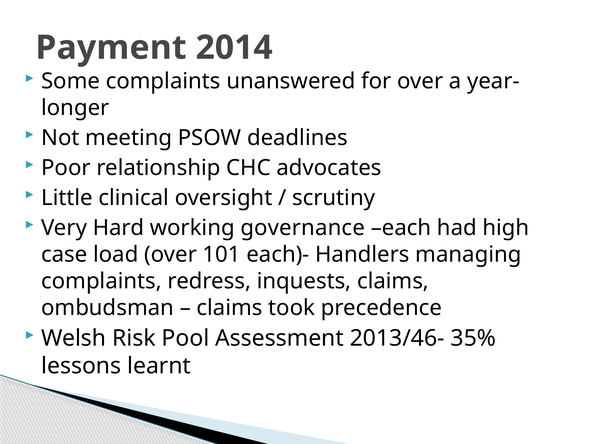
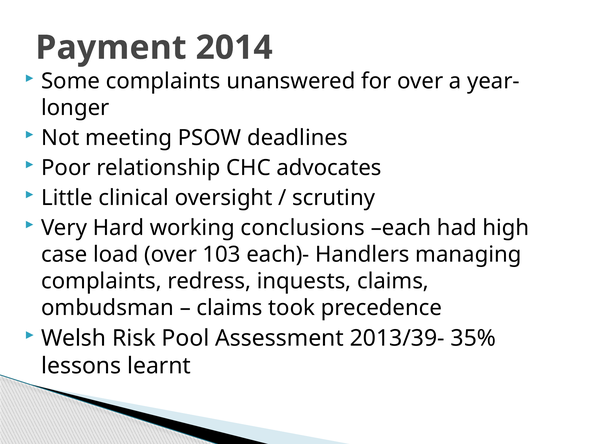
governance: governance -> conclusions (303, 228)
101: 101 -> 103 (222, 254)
2013/46-: 2013/46- -> 2013/39- (397, 338)
